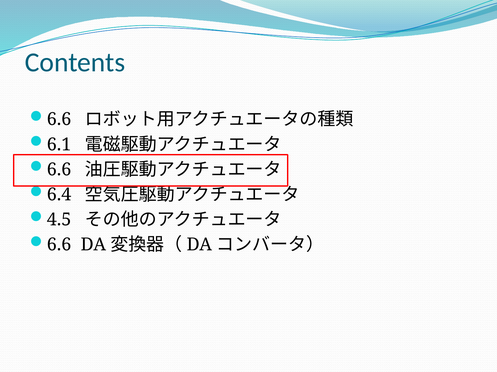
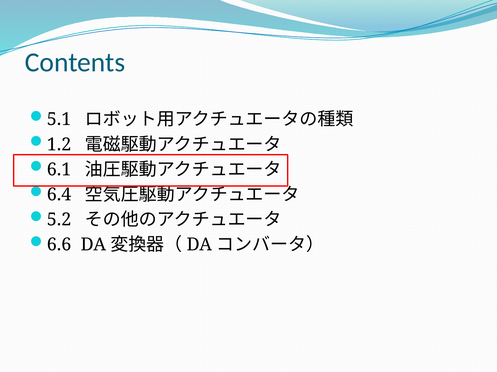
6.6: 6.6 -> 5.1 (59, 120)
6.1: 6.1 -> 1.2 (59, 145)
6.6: 6.6 -> 6.1 (59, 170)
4.5: 4.5 -> 5.2 (59, 220)
